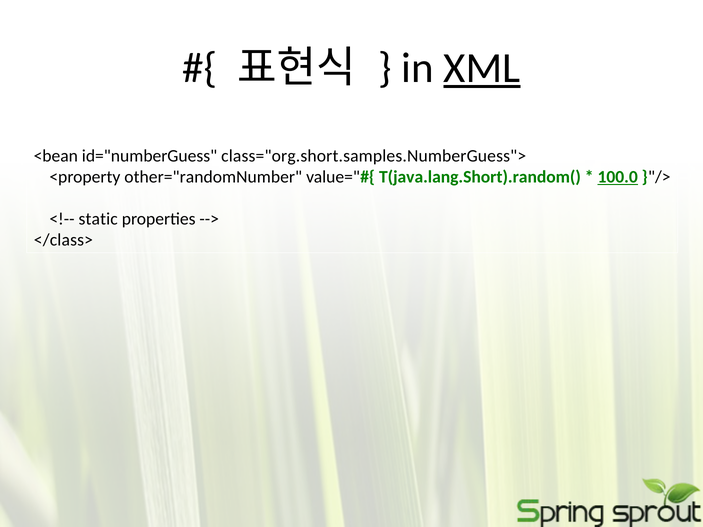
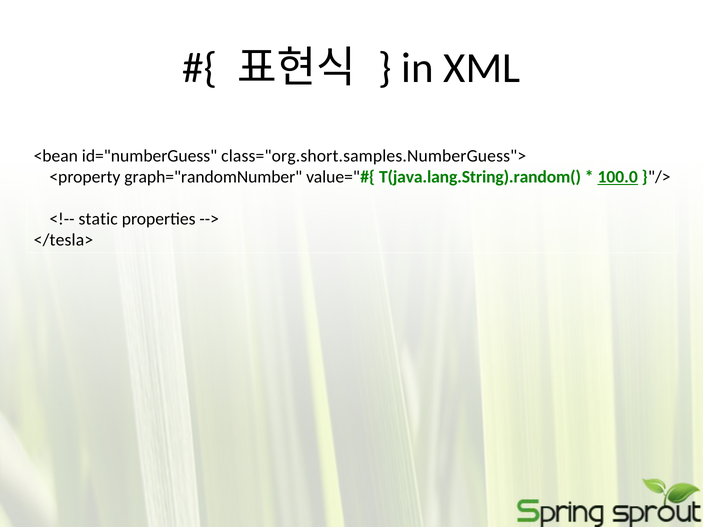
XML underline: present -> none (482, 68)
other="randomNumber: other="randomNumber -> graph="randomNumber (213, 177)
T(java.lang.Short).random(: T(java.lang.Short).random( -> T(java.lang.String).random( (480, 177)
</class>: </class> -> </tesla> (63, 240)
